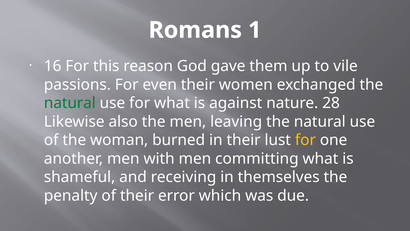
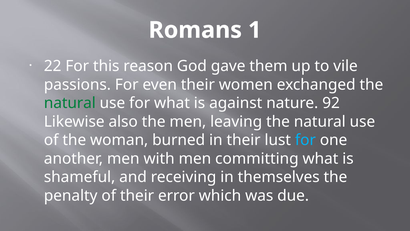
16: 16 -> 22 (53, 66)
28: 28 -> 92 (331, 103)
for colour: yellow -> light blue (305, 140)
